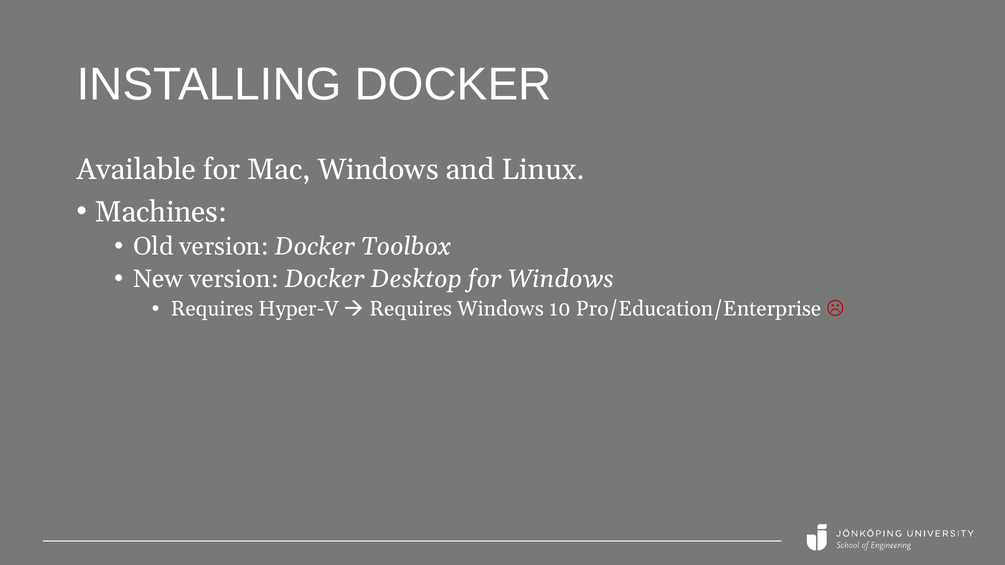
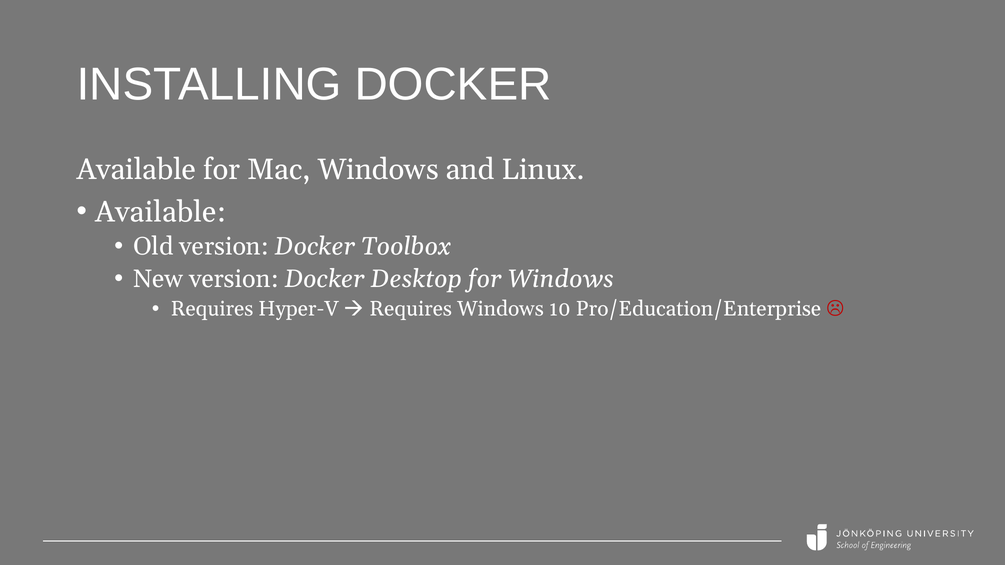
Machines: Machines -> Available (161, 212)
